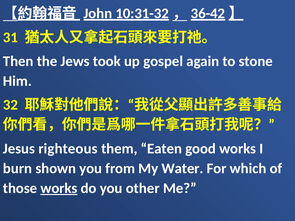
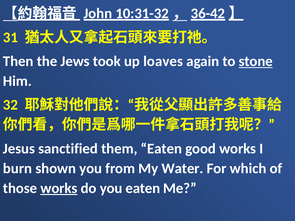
gospel: gospel -> loaves (163, 61)
stone underline: none -> present (256, 61)
righteous: righteous -> sanctified (68, 149)
you other: other -> eaten (143, 188)
